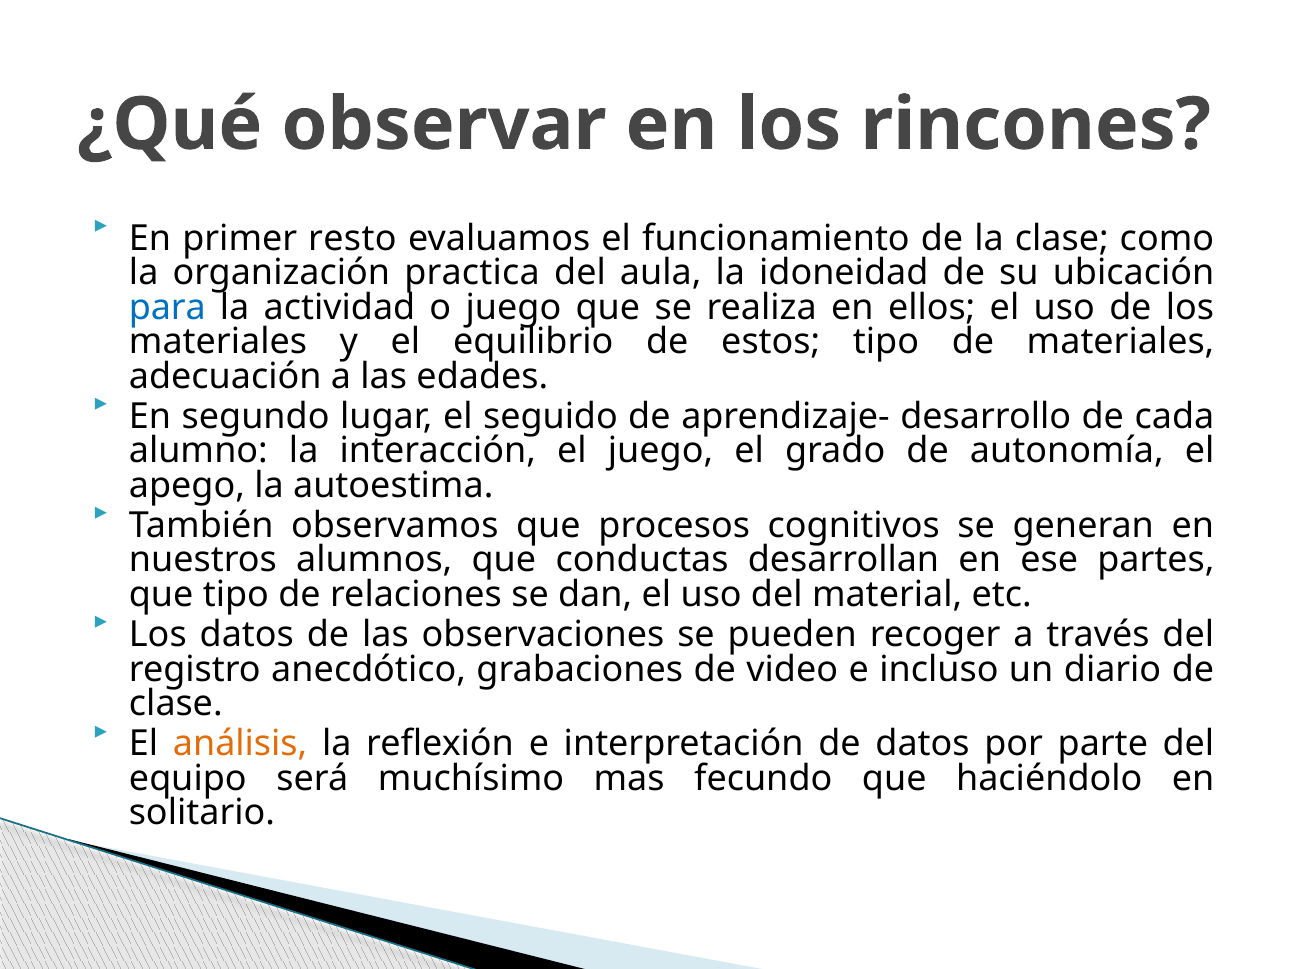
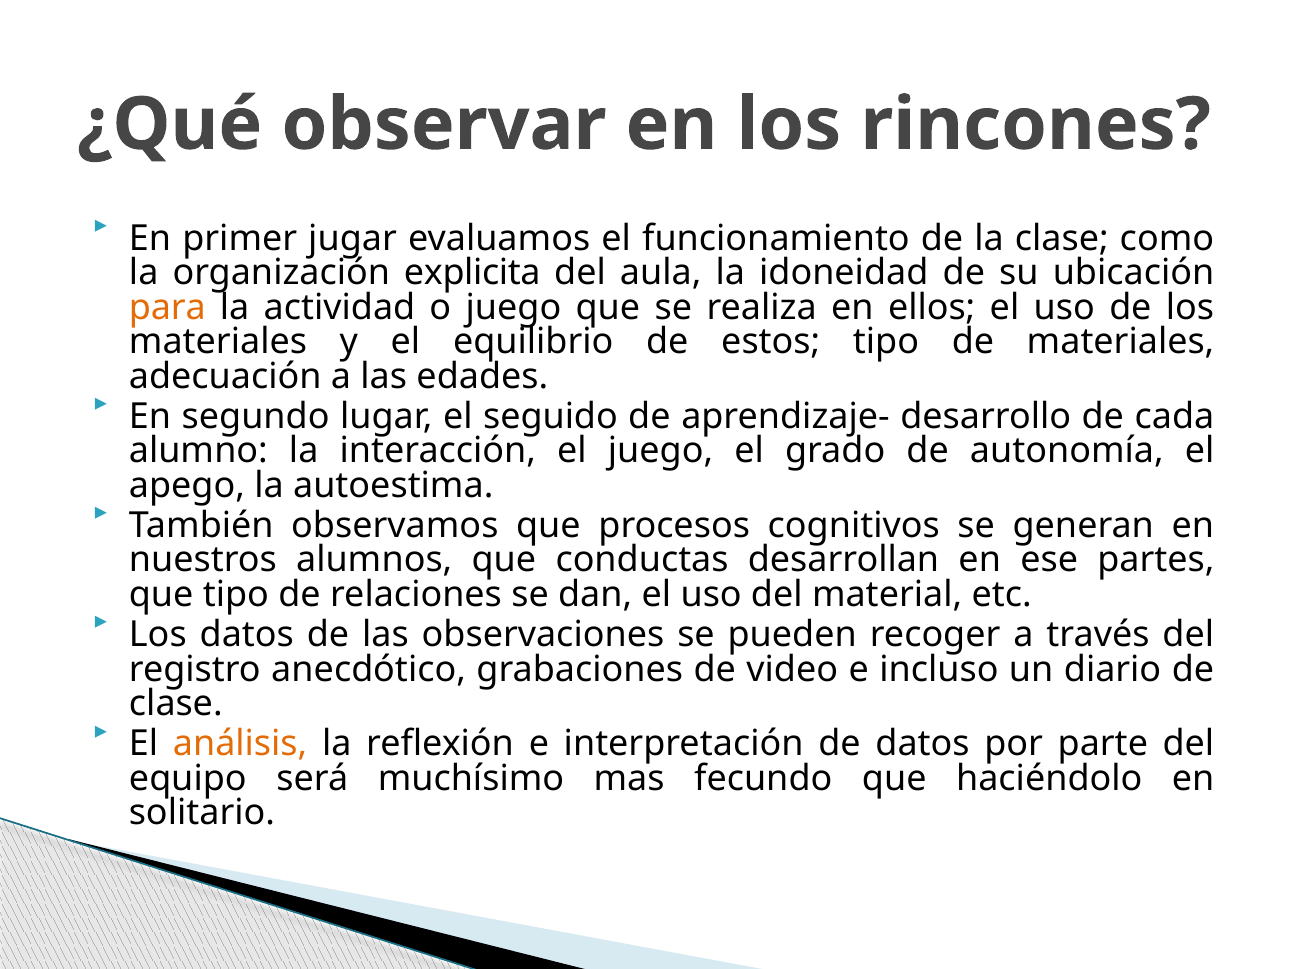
resto: resto -> jugar (353, 238)
practica: practica -> explicita (472, 273)
para colour: blue -> orange (167, 307)
